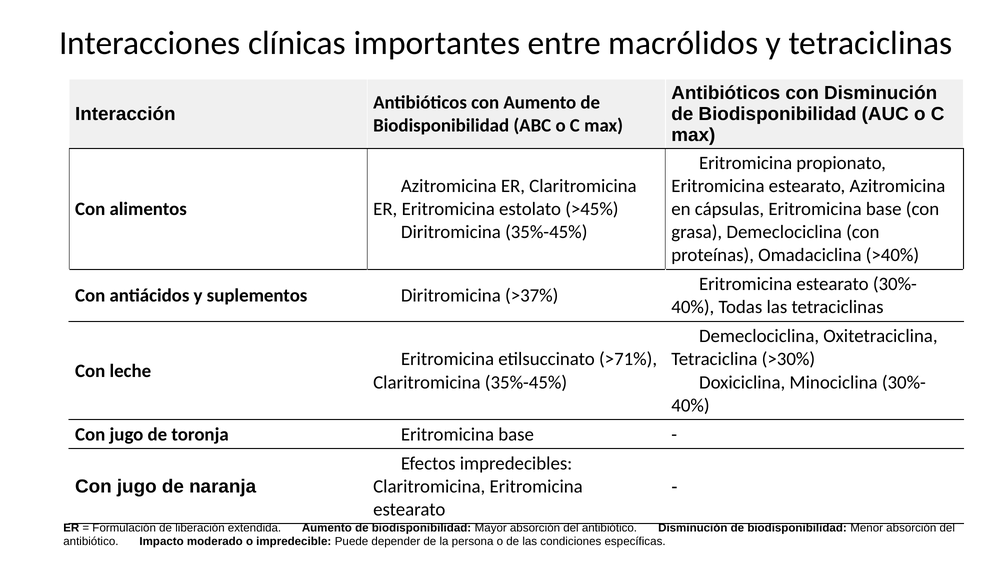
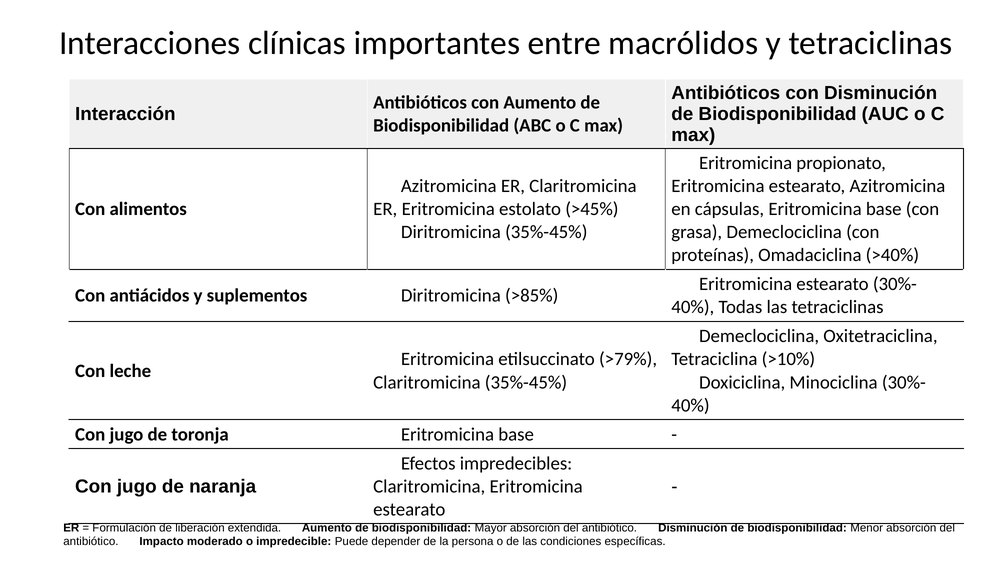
>37%: >37% -> >85% (532, 296)
>71%: >71% -> >79% (628, 359)
>30%: >30% -> >10% (788, 359)
